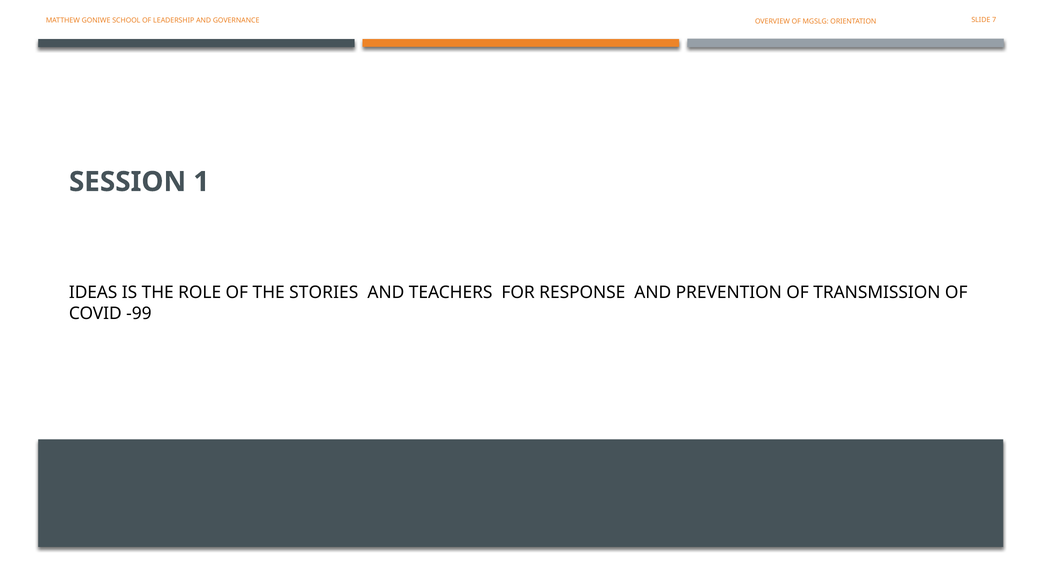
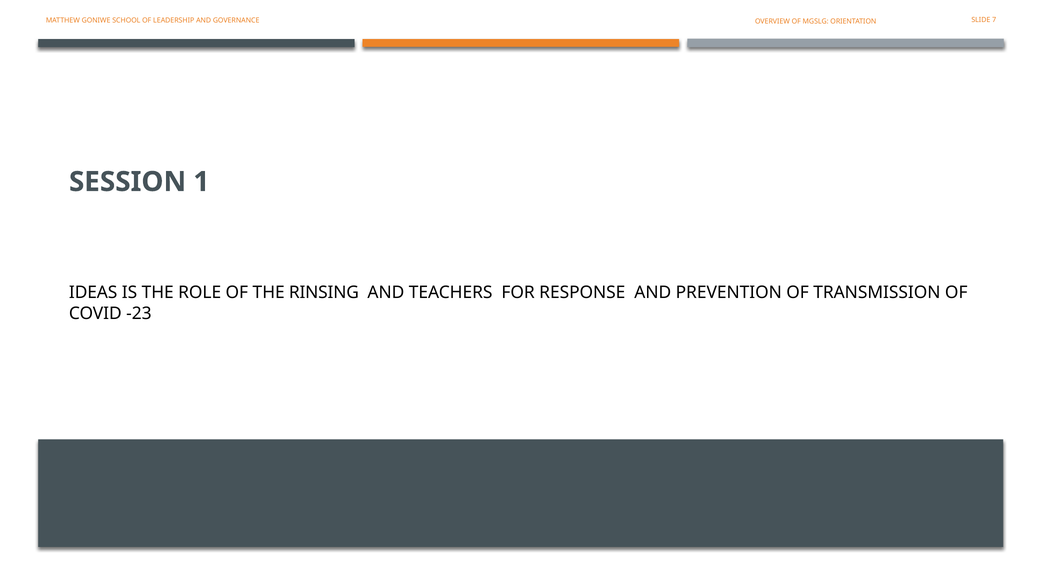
STORIES: STORIES -> RINSING (324, 293)
-99: -99 -> -23 (139, 313)
